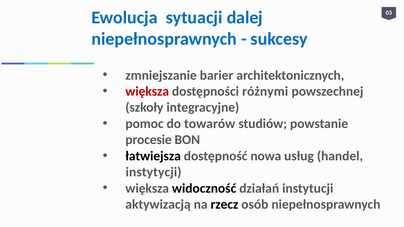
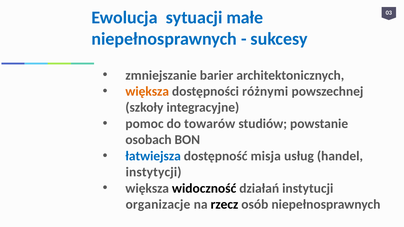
dalej: dalej -> małe (245, 18)
większa colour: red -> orange (147, 92)
procesie: procesie -> osobach (148, 140)
łatwiejsza colour: black -> blue (153, 156)
nowa: nowa -> misja (266, 156)
aktywizacją: aktywizacją -> organizacje (158, 205)
